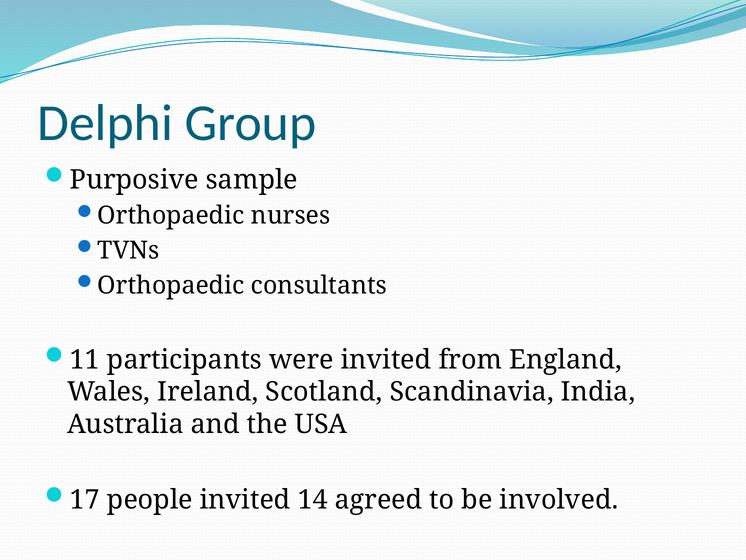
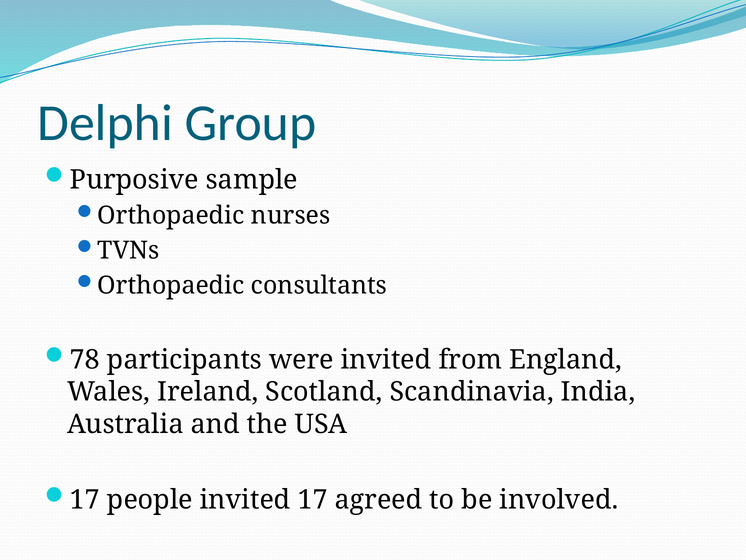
11: 11 -> 78 (85, 359)
invited 14: 14 -> 17 (313, 499)
